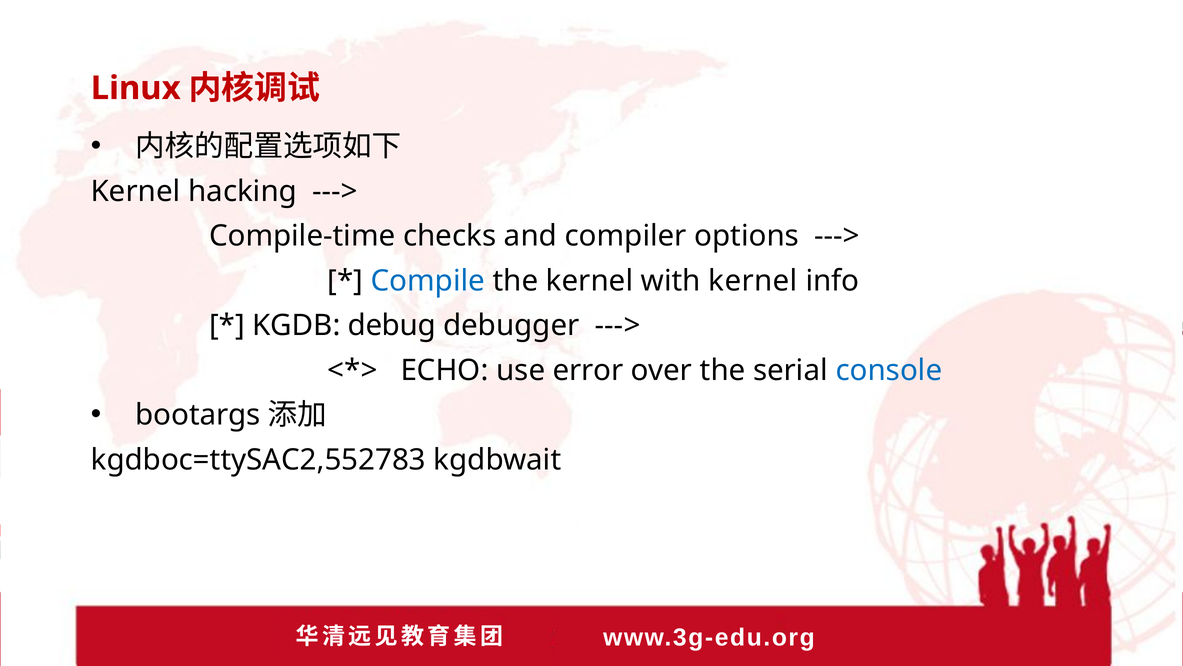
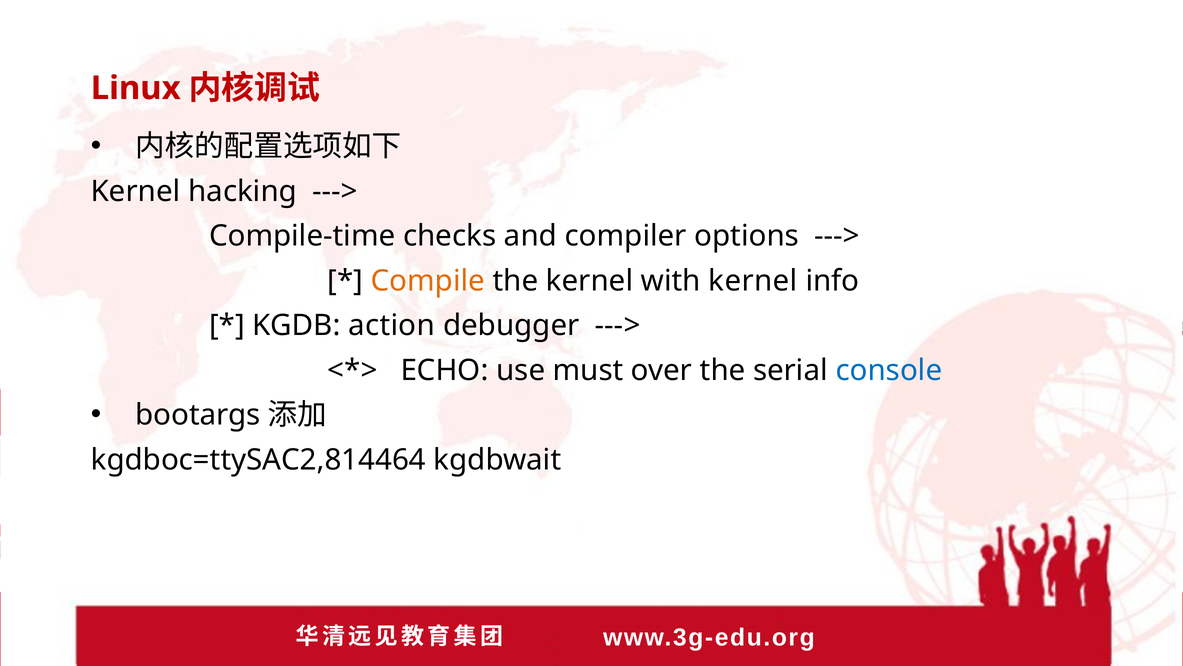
Compile colour: blue -> orange (428, 281)
debug: debug -> action (392, 325)
error: error -> must (588, 370)
kgdboc=ttySAC2,552783: kgdboc=ttySAC2,552783 -> kgdboc=ttySAC2,814464 (258, 459)
